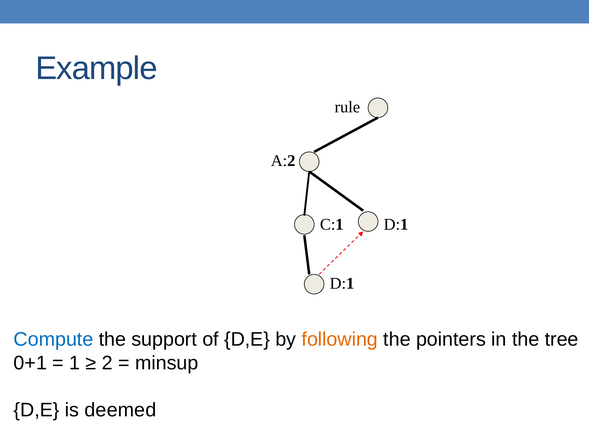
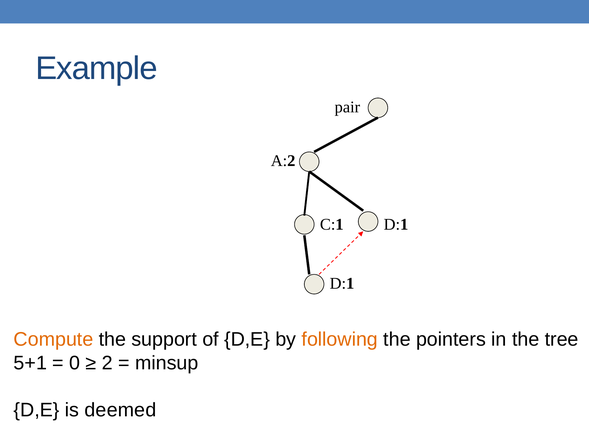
rule: rule -> pair (347, 107)
Compute colour: blue -> orange (53, 340)
0+1: 0+1 -> 5+1 (30, 364)
1: 1 -> 0 (75, 364)
